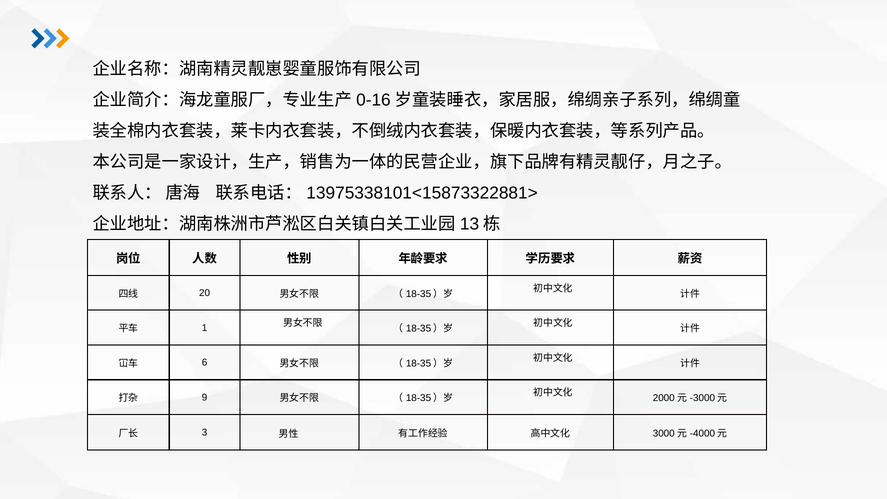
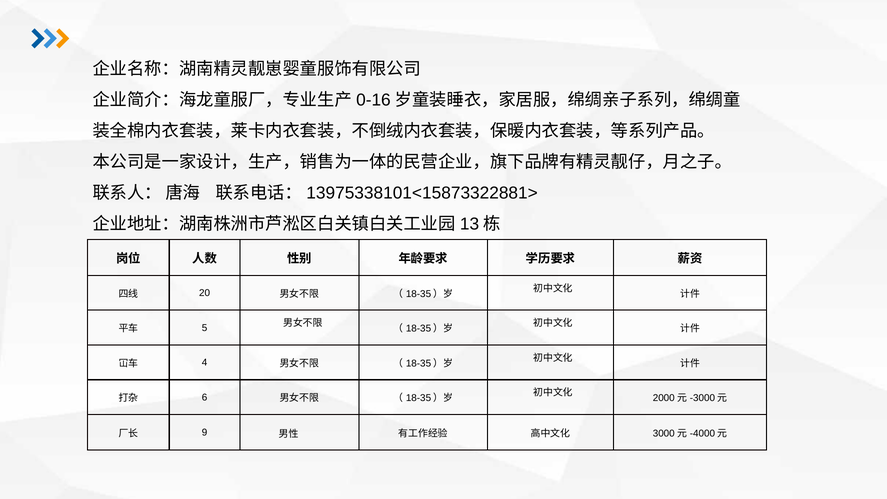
1: 1 -> 5 (205, 328)
6: 6 -> 4 (205, 363)
9: 9 -> 6 (205, 397)
3: 3 -> 9 (205, 432)
